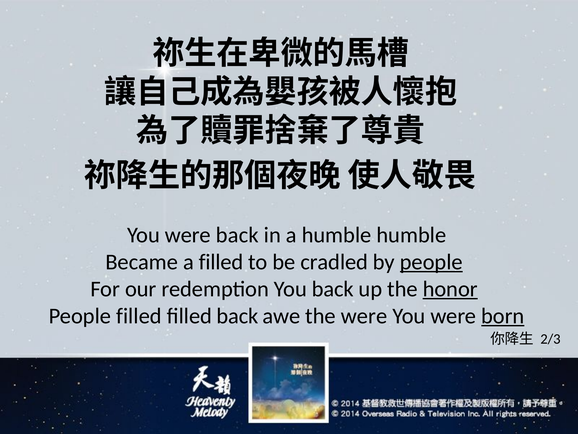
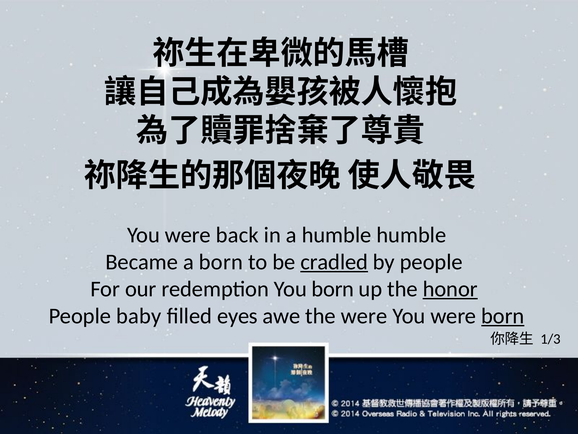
a filled: filled -> born (221, 262)
cradled underline: none -> present (334, 262)
people underline: present -> none (431, 262)
You back: back -> born (333, 289)
People filled: filled -> baby (139, 316)
filled back: back -> eyes (237, 316)
2/3: 2/3 -> 1/3 (550, 339)
